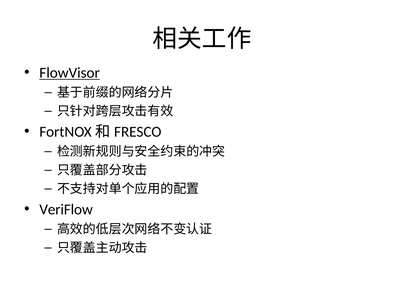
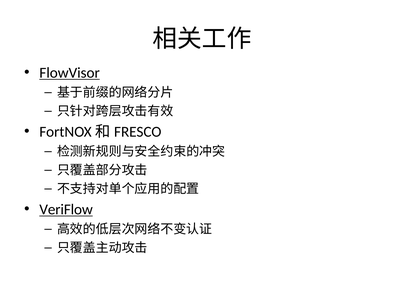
VeriFlow underline: none -> present (66, 209)
